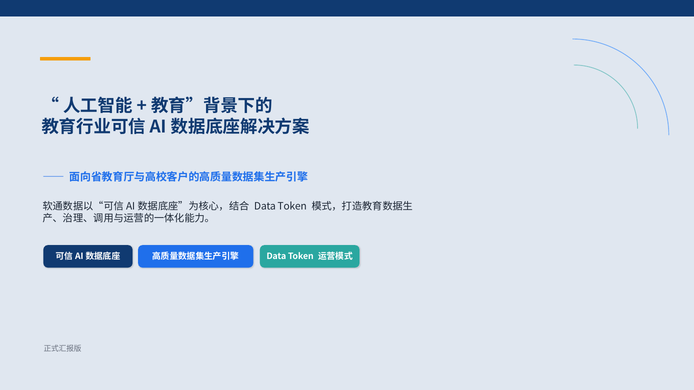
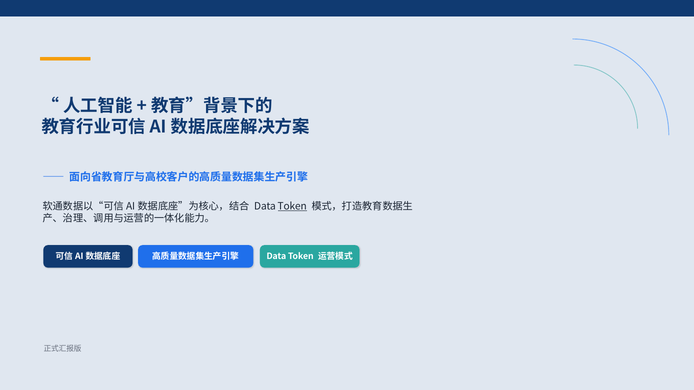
Token underline: none -> present (293, 206)
